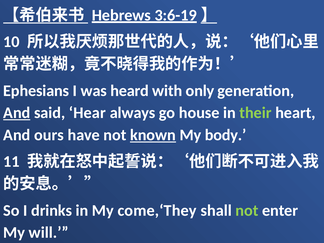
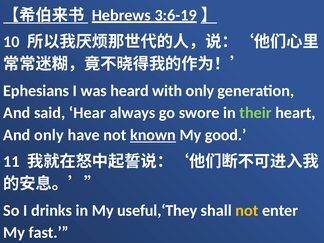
And underline: present -> none (17, 113)
house: house -> swore (199, 113)
And ours: ours -> only (49, 135)
body: body -> good (226, 135)
come,‘They: come,‘They -> useful,‘They (157, 210)
not colour: light green -> yellow (247, 210)
will: will -> fast (49, 233)
